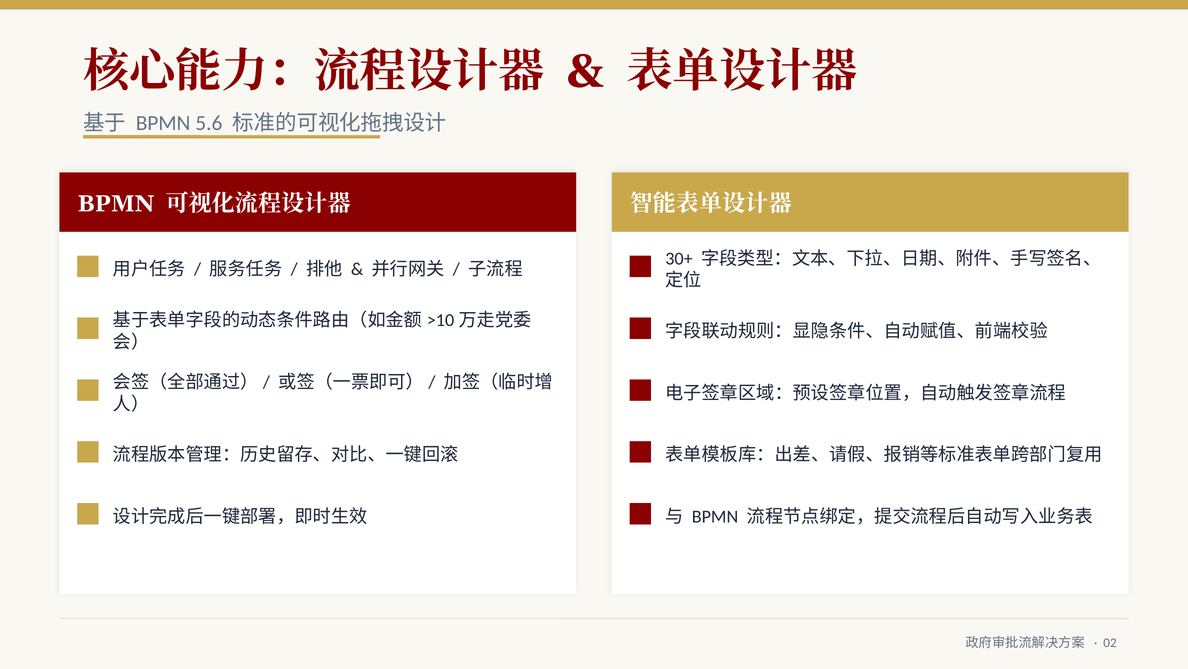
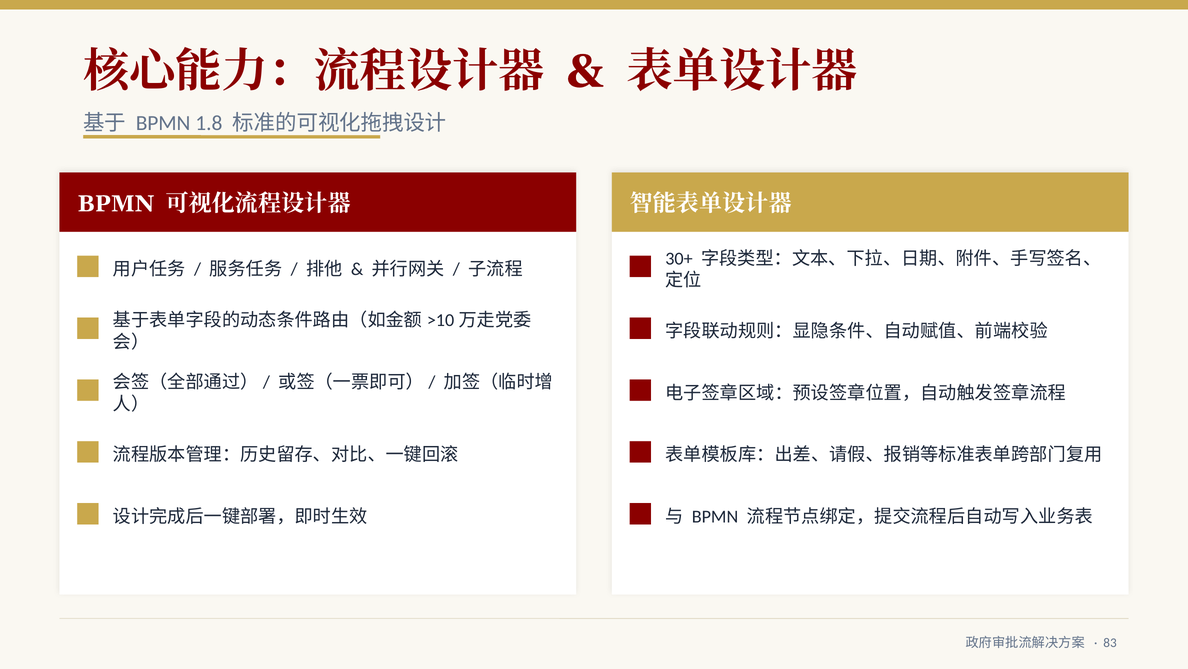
5.6: 5.6 -> 1.8 (209, 123)
02: 02 -> 83 (1110, 642)
